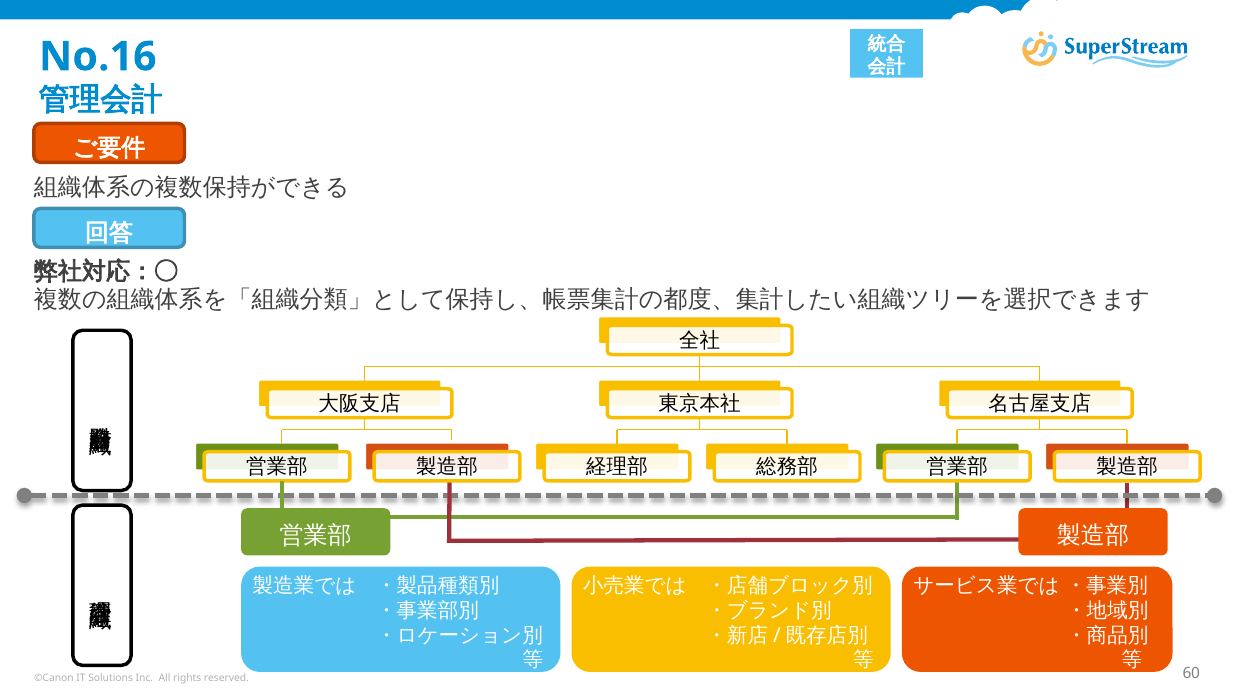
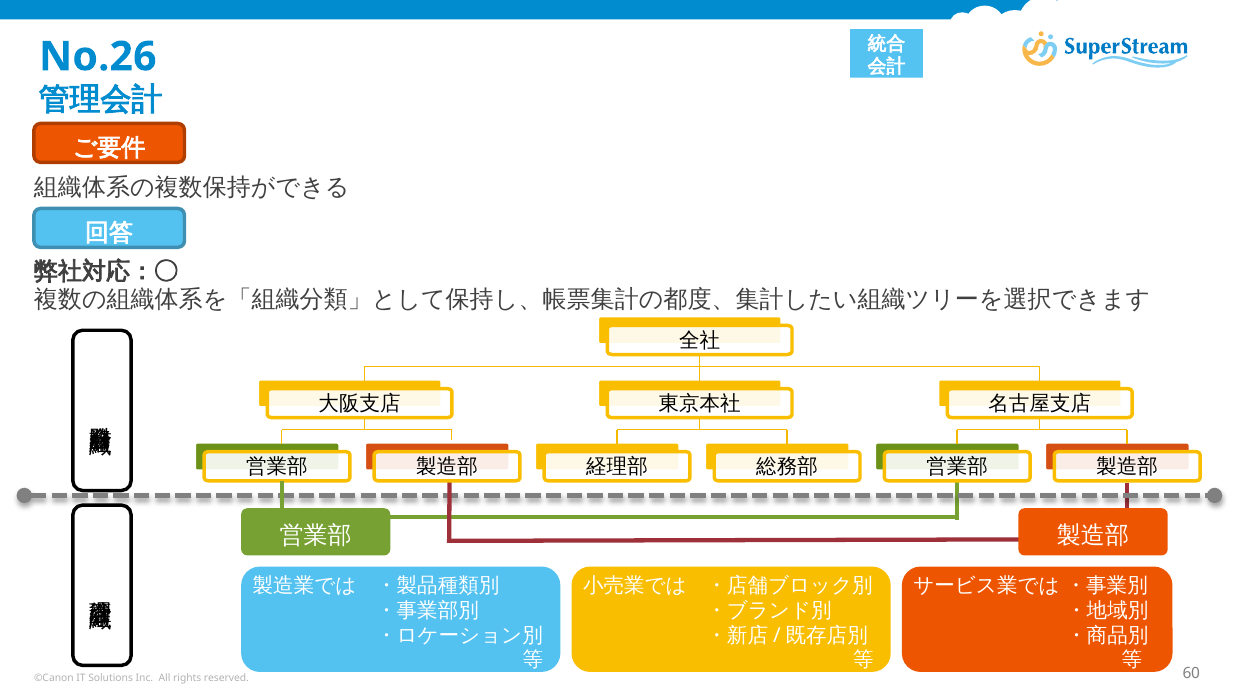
No.16: No.16 -> No.26 (98, 57)
